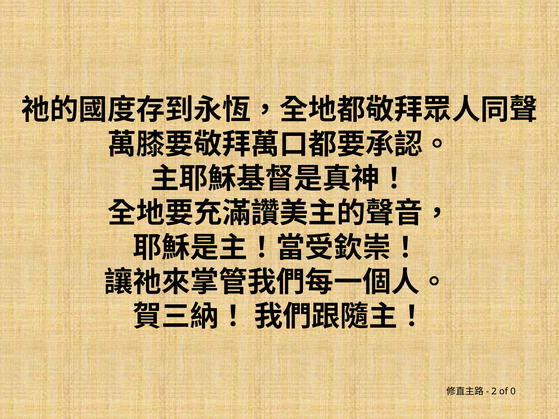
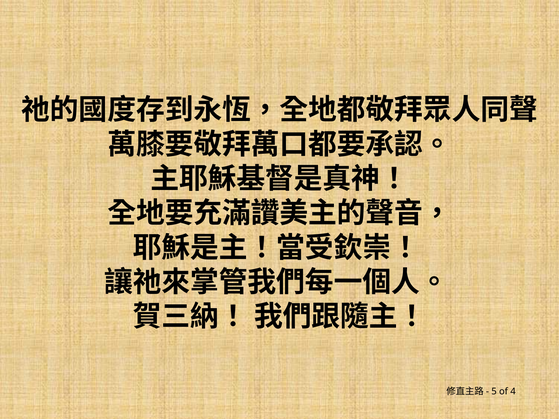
2: 2 -> 5 (494, 392)
0: 0 -> 4 (513, 392)
